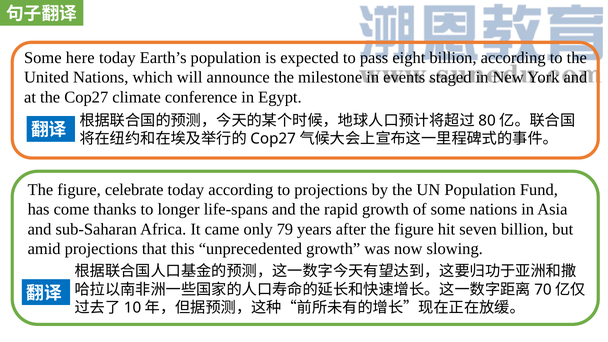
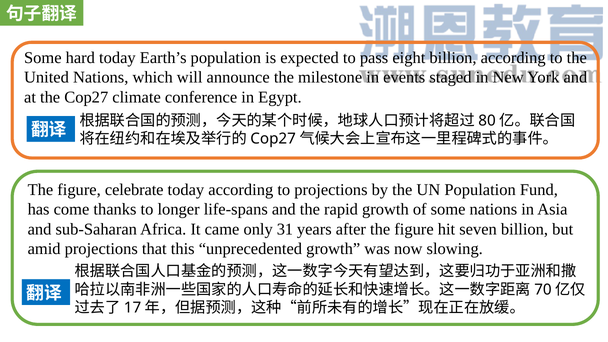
here: here -> hard (80, 58)
79: 79 -> 31 (285, 229)
10: 10 -> 17 (133, 308)
